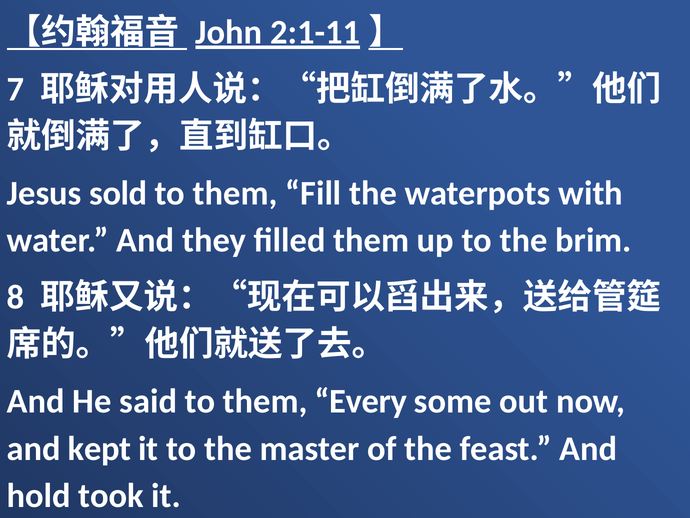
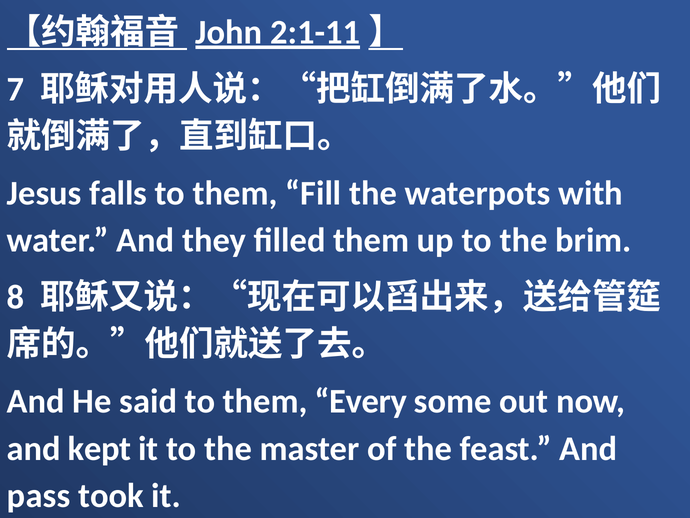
sold: sold -> falls (118, 193)
hold: hold -> pass (39, 495)
